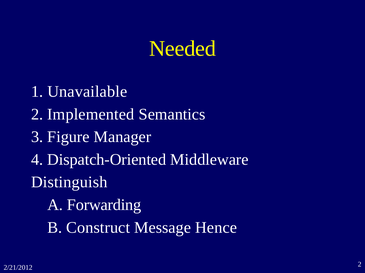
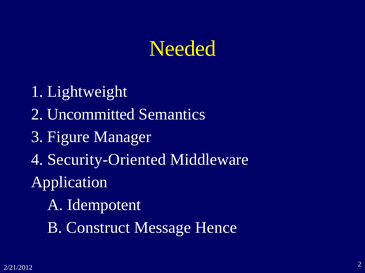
Unavailable: Unavailable -> Lightweight (87, 92)
Implemented: Implemented -> Uncommitted (91, 114)
Dispatch-Oriented: Dispatch-Oriented -> Security-Oriented (107, 160)
Distinguish: Distinguish -> Application (69, 183)
Forwarding: Forwarding -> Idempotent (104, 205)
